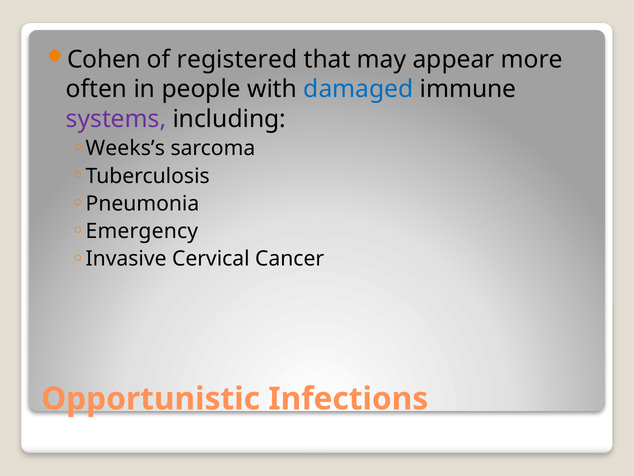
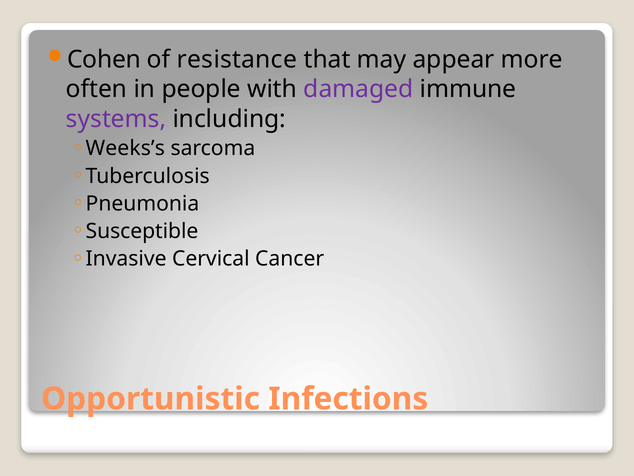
registered: registered -> resistance (237, 60)
damaged colour: blue -> purple (358, 89)
Emergency: Emergency -> Susceptible (142, 231)
